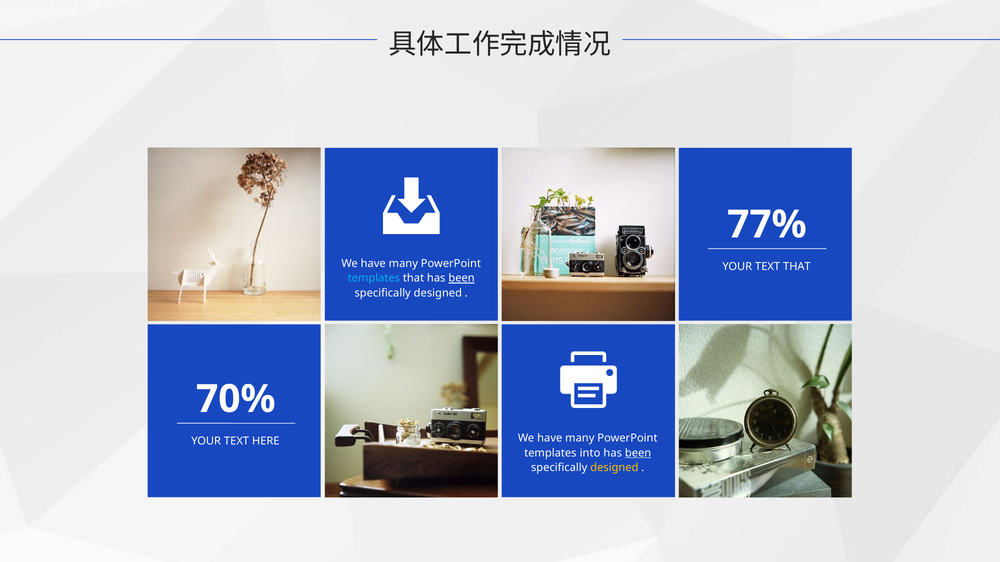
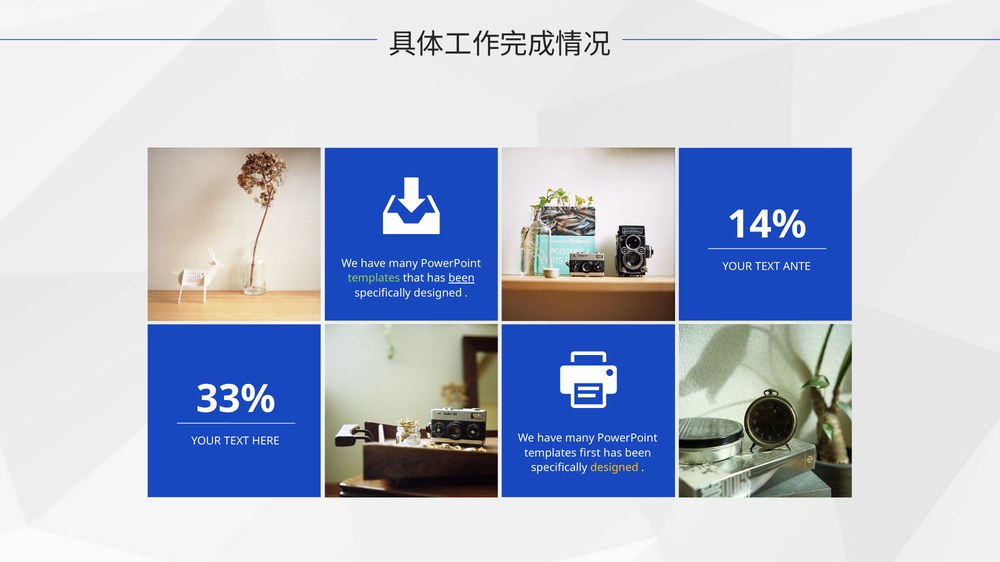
77%: 77% -> 14% (767, 225)
TEXT THAT: THAT -> ANTE (797, 267)
templates colour: light blue -> light green (374, 278)
70%: 70% -> 33% (236, 399)
into: into -> first (590, 453)
been underline: present -> none (638, 453)
